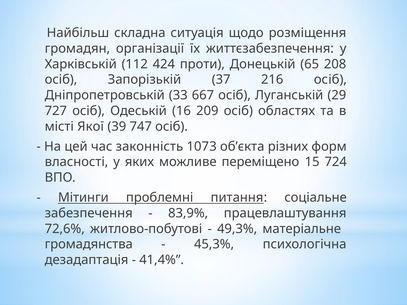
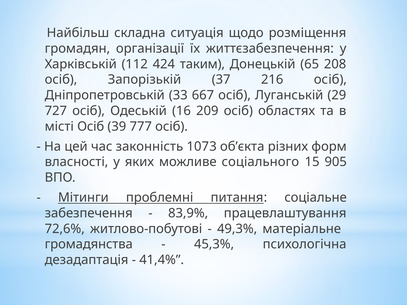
проти: проти -> таким (202, 64)
місті Якої: Якої -> Осіб (91, 127)
747: 747 -> 777 (141, 127)
переміщено: переміщено -> соціального (260, 162)
724: 724 -> 905 (336, 162)
